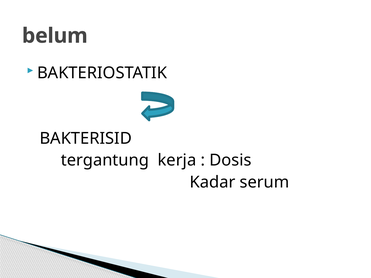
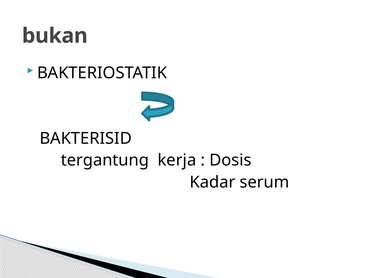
belum: belum -> bukan (55, 36)
